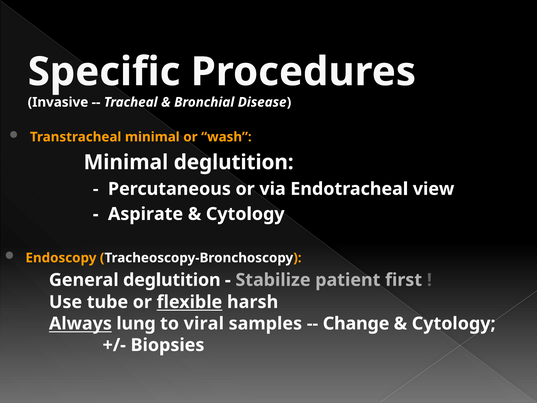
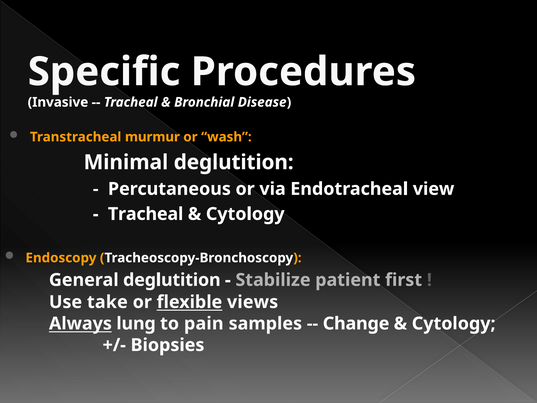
Transtracheal minimal: minimal -> murmur (152, 137)
Aspirate: Aspirate -> Tracheal (146, 214)
tube: tube -> take (107, 302)
harsh: harsh -> views (253, 302)
viral: viral -> pain (204, 323)
